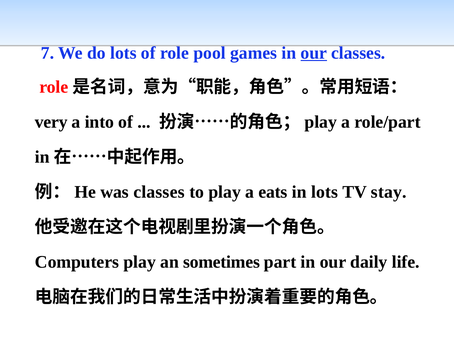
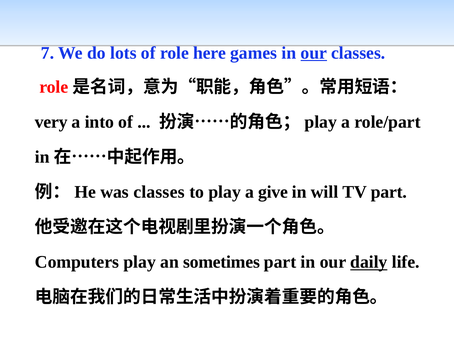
pool: pool -> here (210, 53)
eats: eats -> give (273, 192)
in lots: lots -> will (325, 192)
TV stay: stay -> part (389, 192)
daily underline: none -> present (369, 262)
